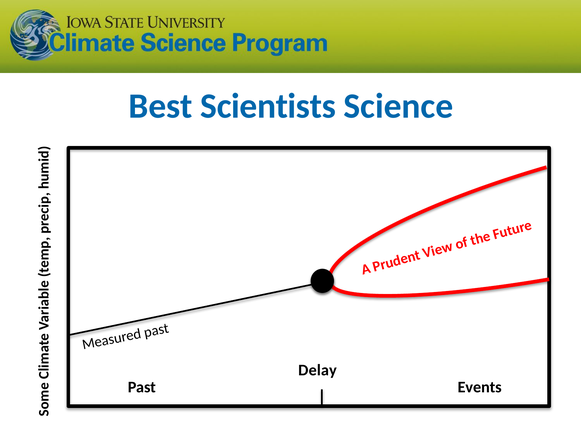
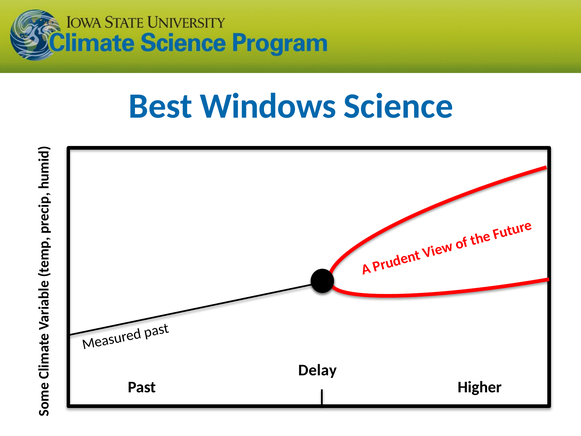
Scientists: Scientists -> Windows (268, 106)
Events: Events -> Higher (480, 387)
